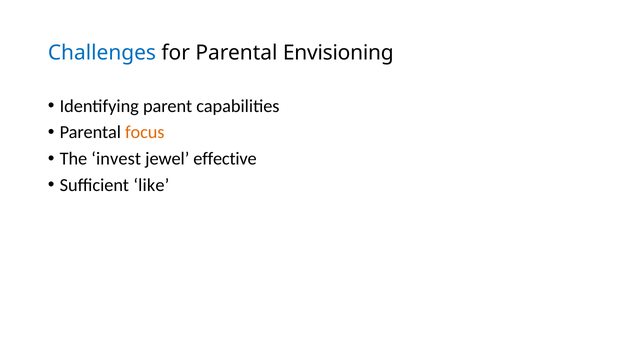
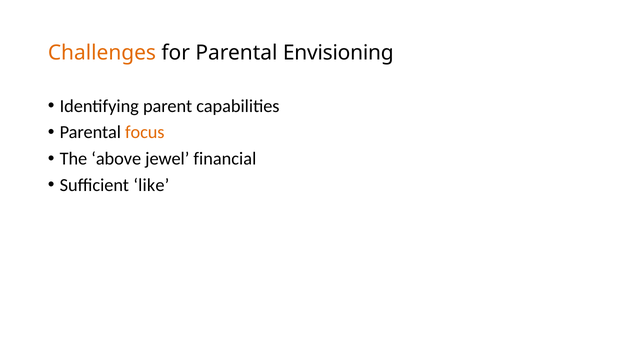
Challenges colour: blue -> orange (102, 53)
invest: invest -> above (116, 159)
effective: effective -> financial (225, 159)
